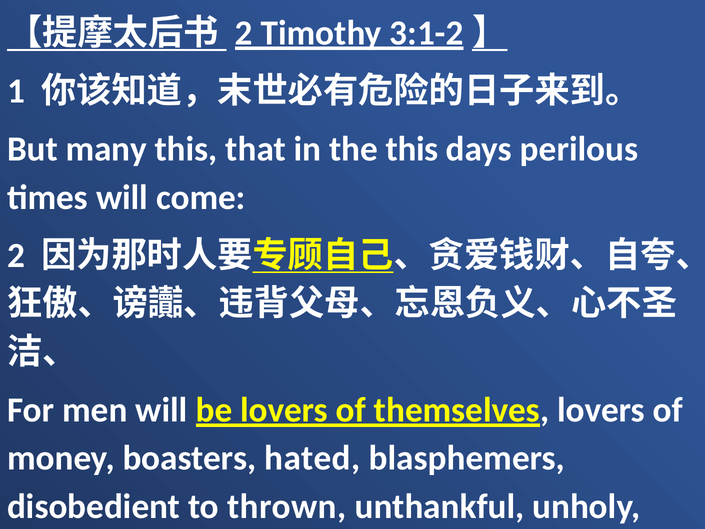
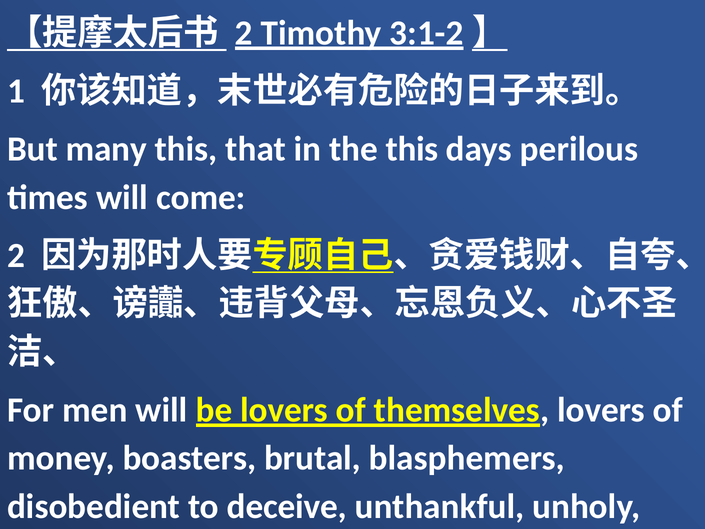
hated: hated -> brutal (313, 458)
thrown: thrown -> deceive (287, 506)
